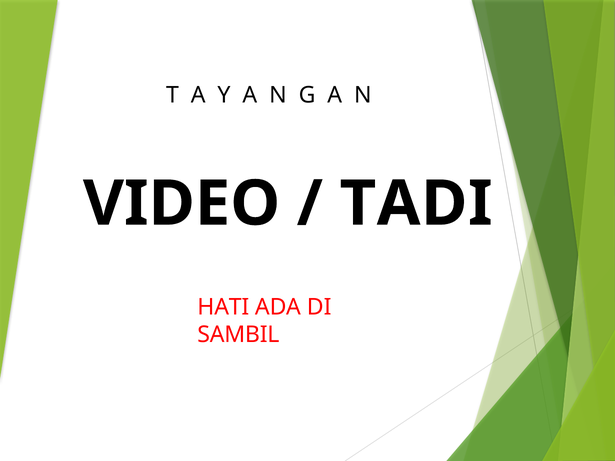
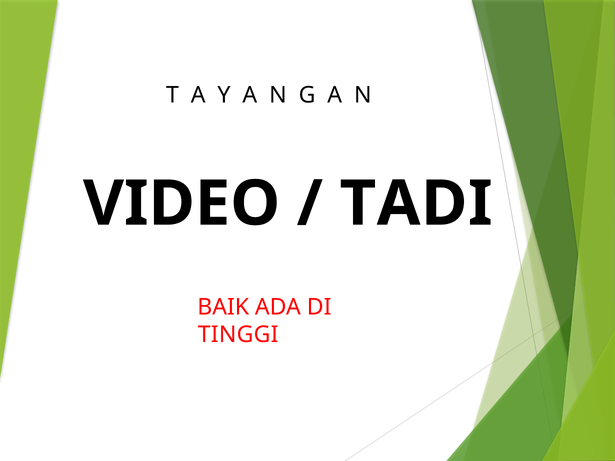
HATI: HATI -> BAIK (223, 307)
SAMBIL: SAMBIL -> TINGGI (238, 335)
